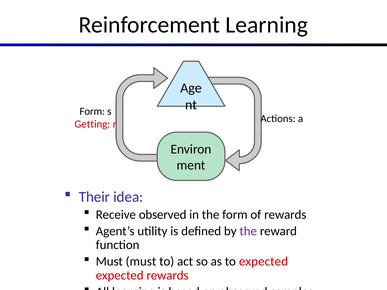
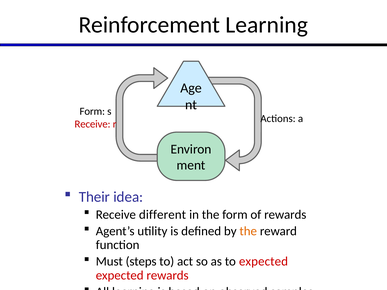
Getting: Getting -> Receive (92, 124)
Receive observed: observed -> different (163, 215)
the colour: purple -> orange (248, 231)
Must must: must -> steps (141, 262)
